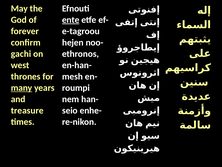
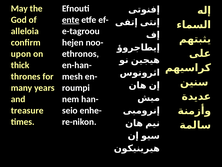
forever: forever -> alleloia (25, 31)
gachi: gachi -> upon (21, 54)
west: west -> thick (20, 65)
many underline: present -> none (22, 88)
